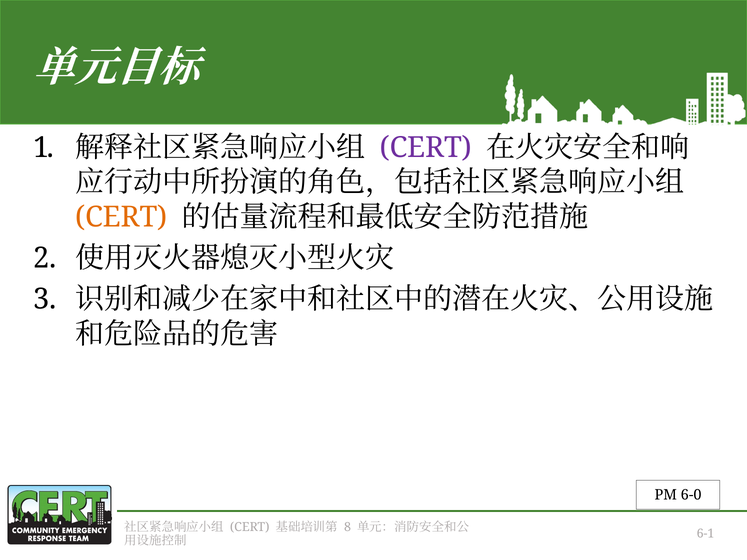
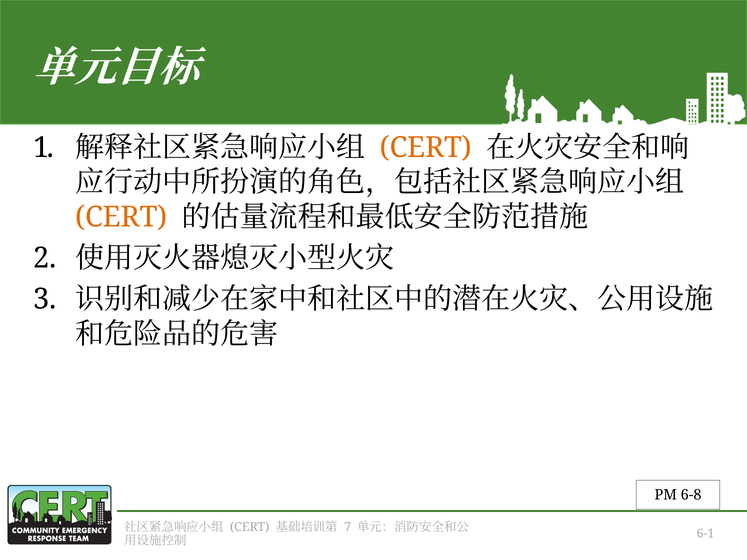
CERT colour: purple -> orange (426, 147)
6-0: 6-0 -> 6-8 (691, 495)
8: 8 -> 7 (347, 527)
